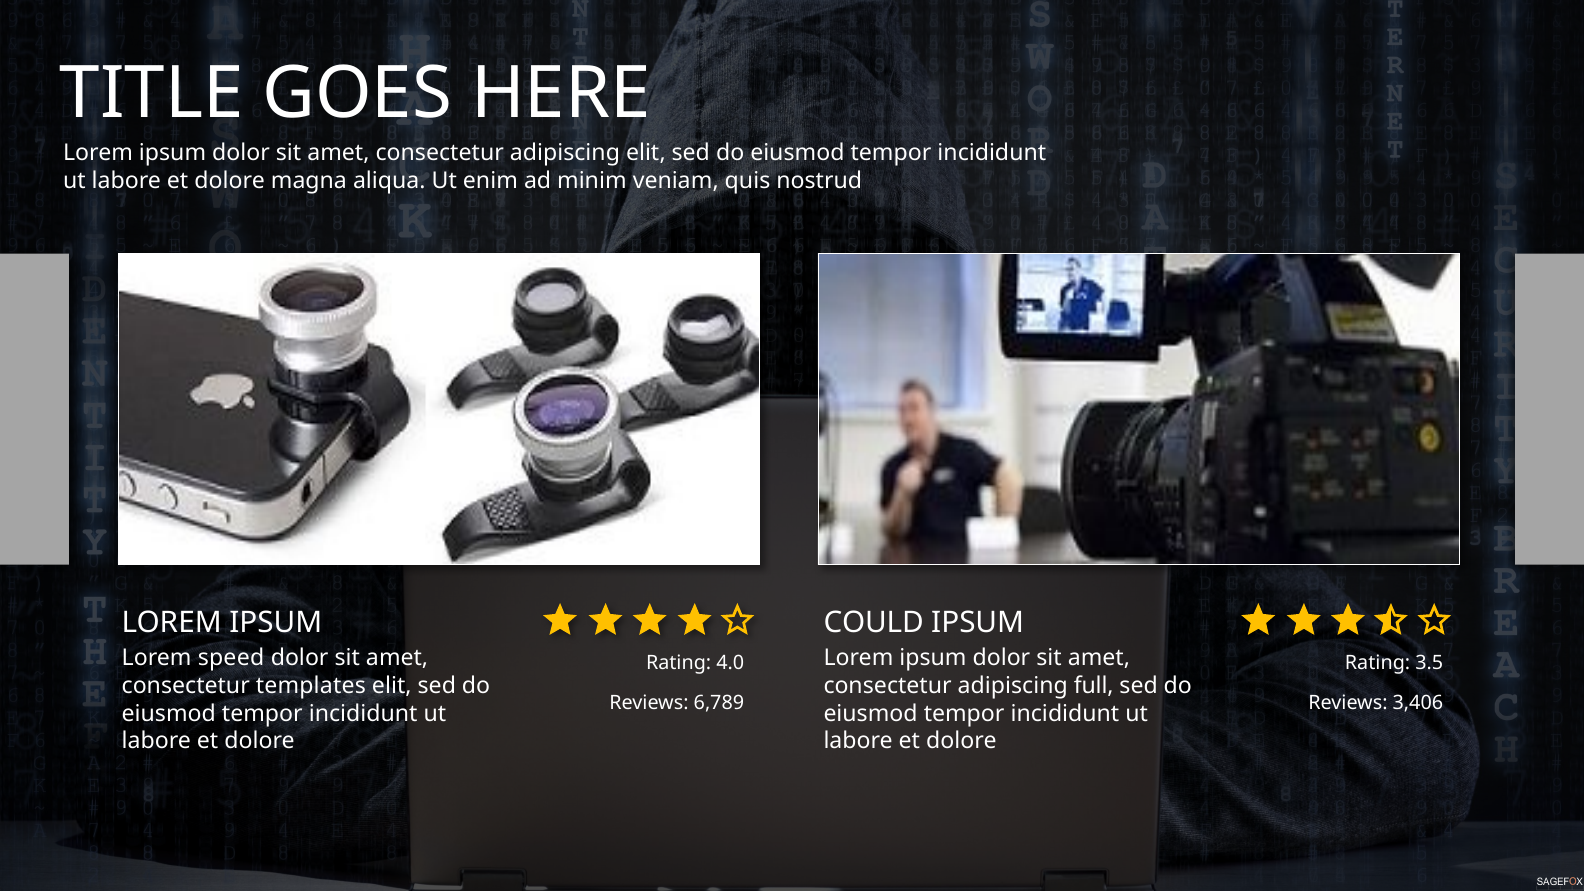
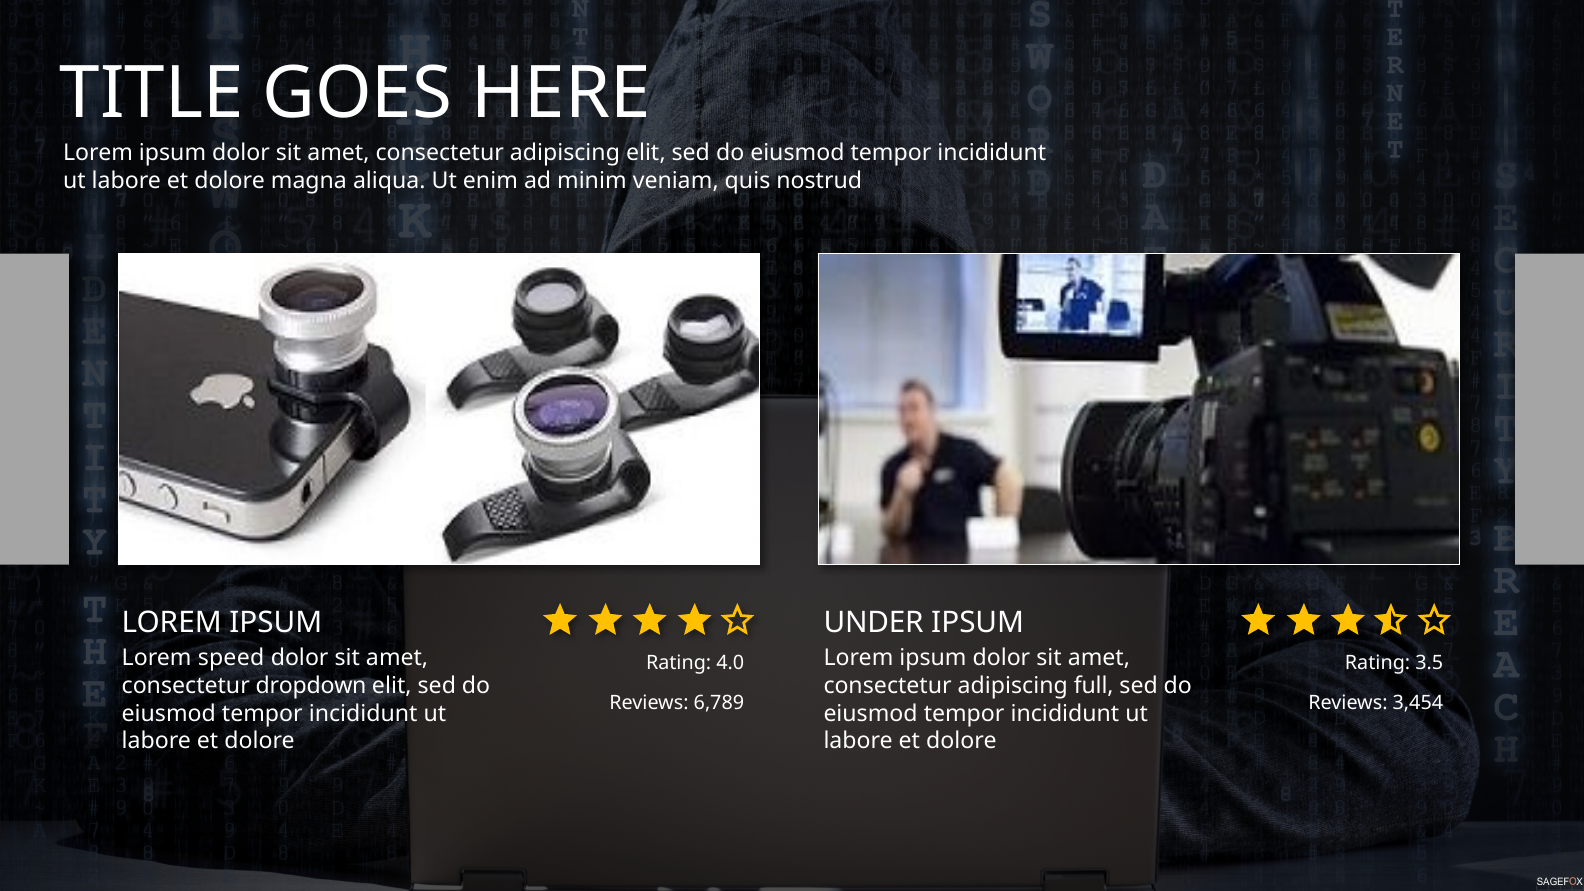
COULD: COULD -> UNDER (874, 622)
templates: templates -> dropdown (311, 686)
3,406: 3,406 -> 3,454 (1418, 703)
